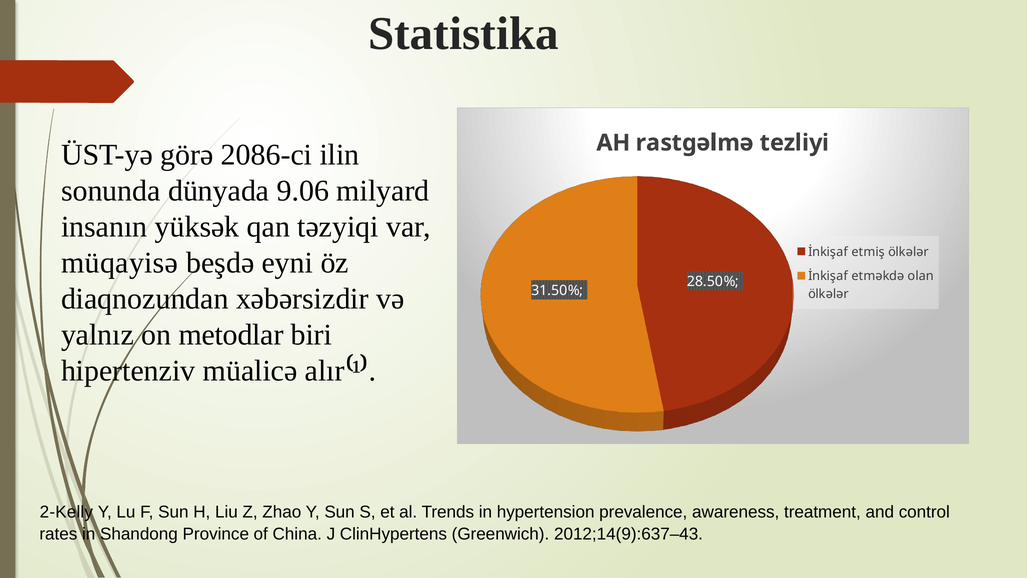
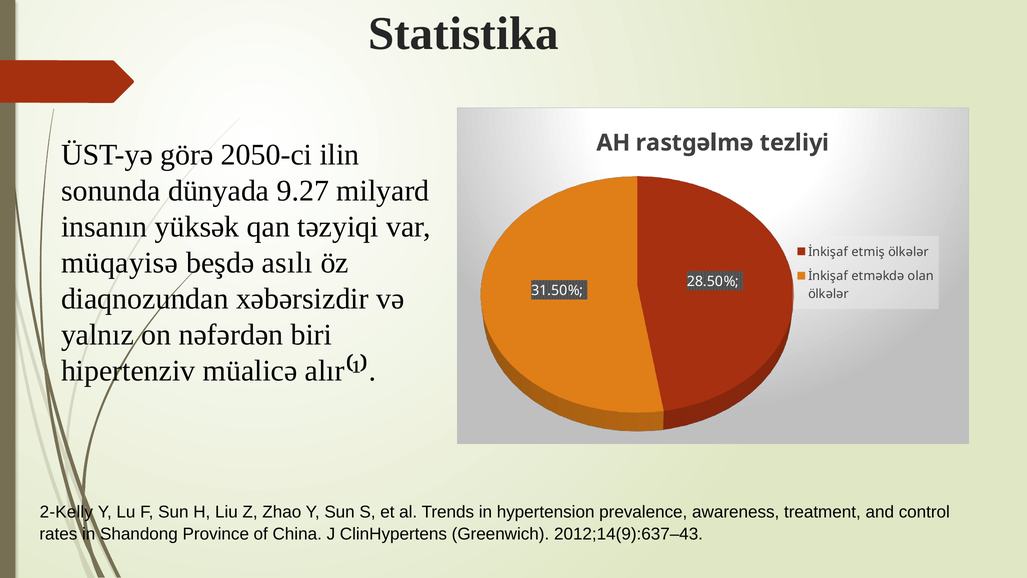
2086-ci: 2086-ci -> 2050-ci (267, 155)
9.06: 9.06 -> 9.27 (303, 191)
eyni: eyni -> asılı (287, 263)
metodlar: metodlar -> nəfərdən (231, 335)
